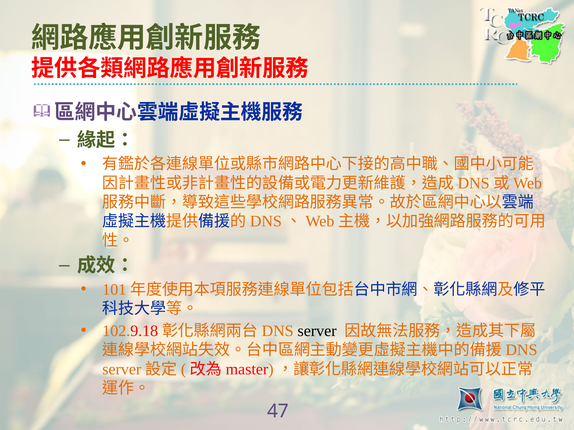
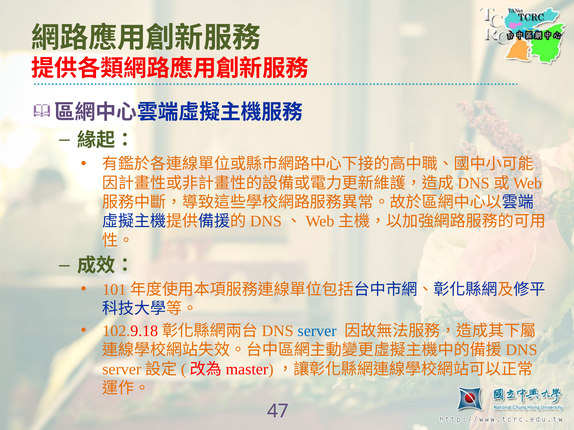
server colour: black -> blue (317, 331)
